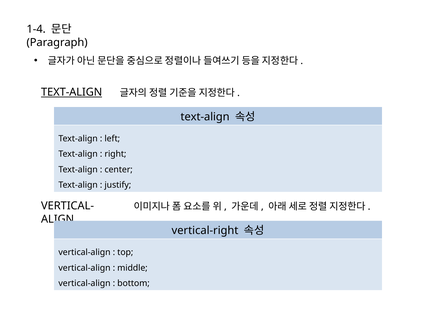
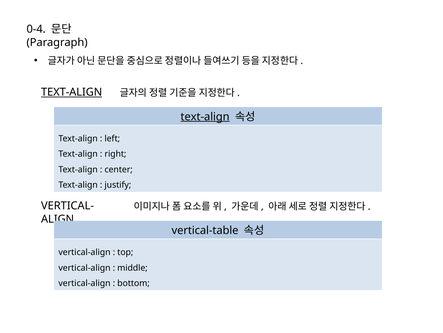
1-4: 1-4 -> 0-4 (36, 29)
text-align underline: none -> present (205, 116)
vertical-right: vertical-right -> vertical-table (205, 230)
